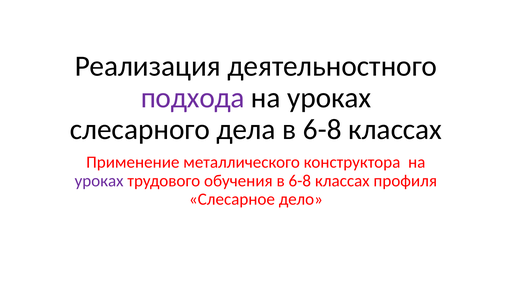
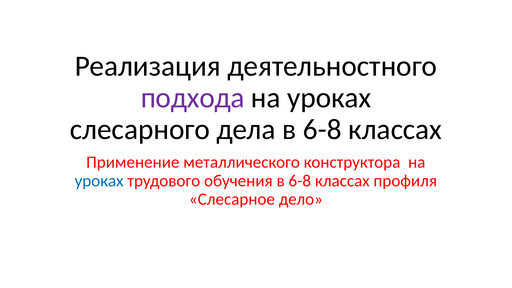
уроках colour: purple -> blue (99, 181)
